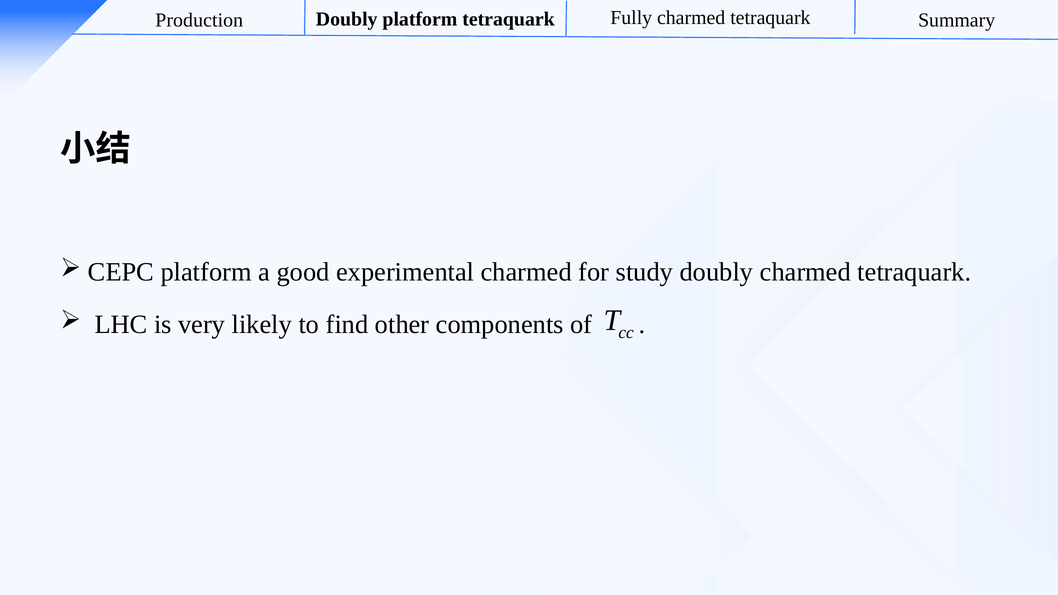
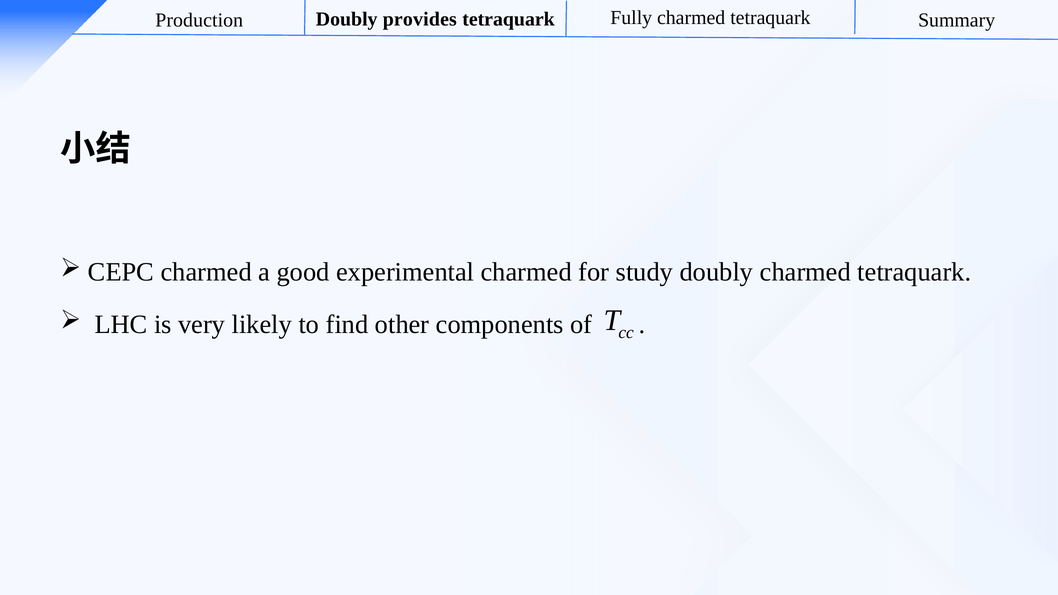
Doubly platform: platform -> provides (420, 19)
CEPC platform: platform -> charmed (206, 272)
